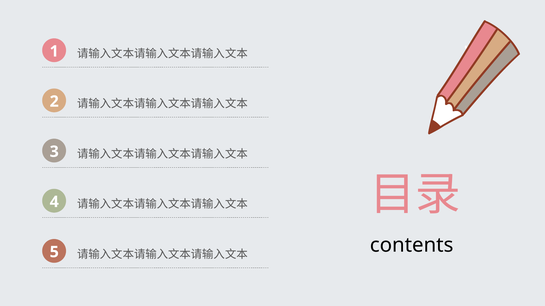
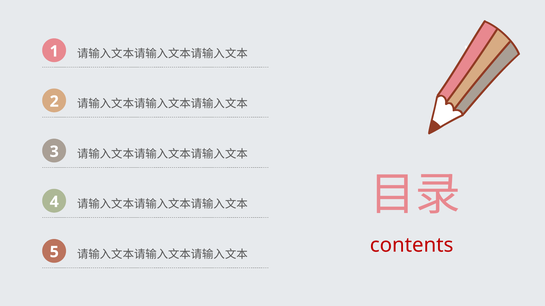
contents colour: black -> red (412, 246)
